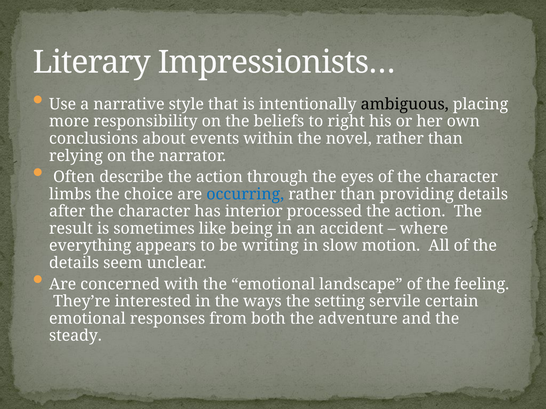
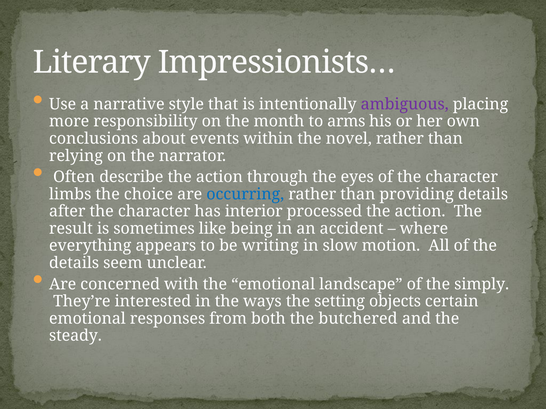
ambiguous colour: black -> purple (405, 104)
beliefs: beliefs -> month (279, 122)
right: right -> arms (346, 122)
feeling: feeling -> simply (482, 284)
servile: servile -> objects (395, 302)
adventure: adventure -> butchered (358, 319)
